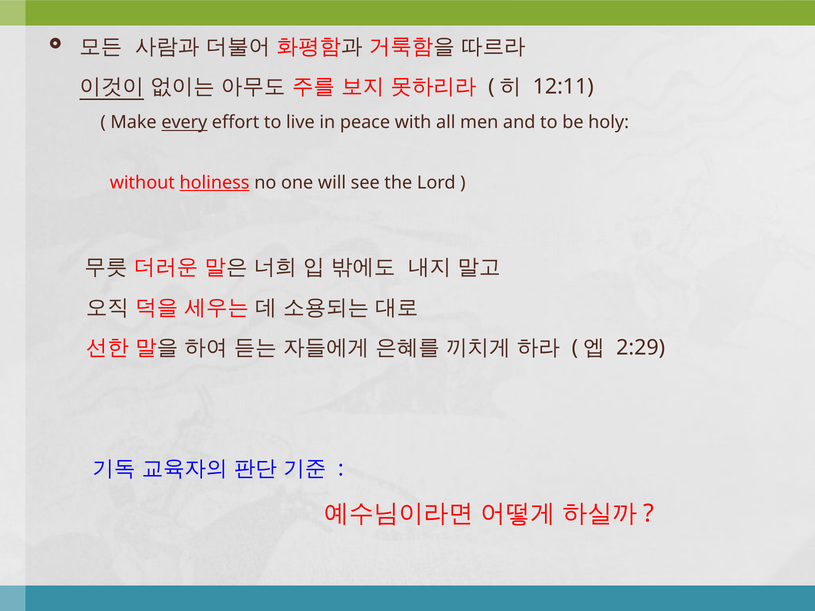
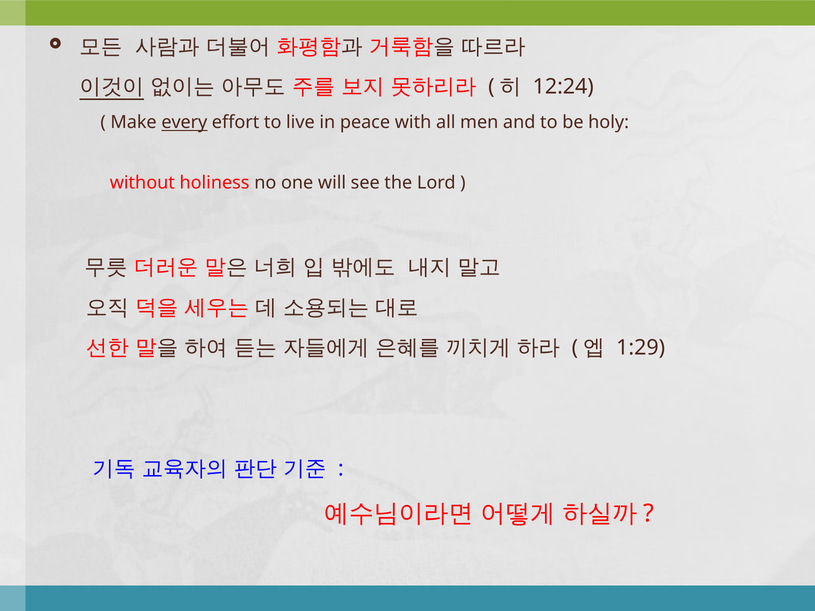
12:11: 12:11 -> 12:24 (563, 87)
holiness underline: present -> none (215, 183)
2:29: 2:29 -> 1:29 (641, 348)
